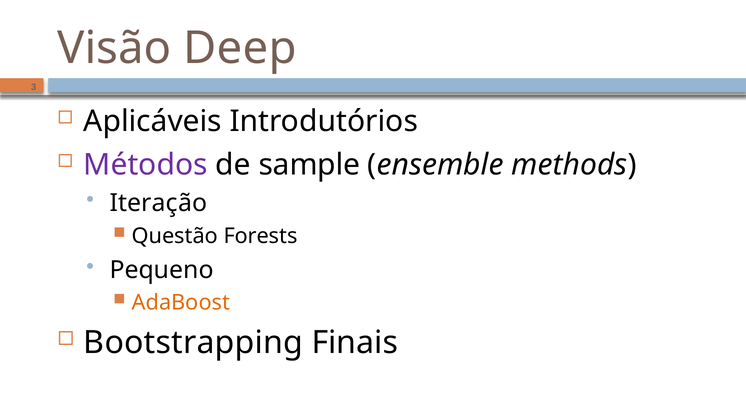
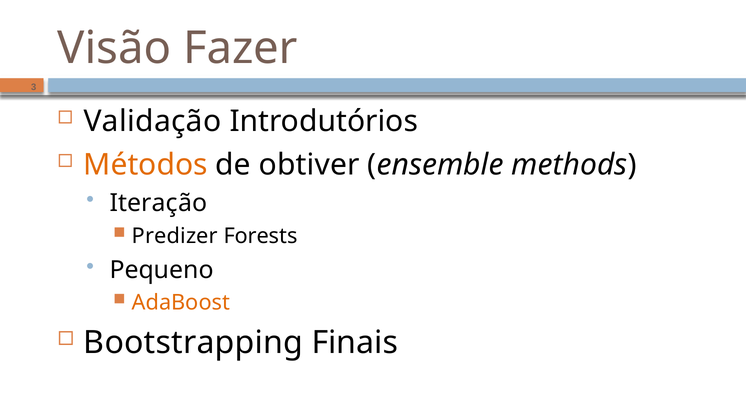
Deep: Deep -> Fazer (240, 48)
Aplicáveis: Aplicáveis -> Validação (152, 122)
Métodos colour: purple -> orange (146, 165)
sample: sample -> obtiver (309, 165)
Questão: Questão -> Predizer (175, 236)
